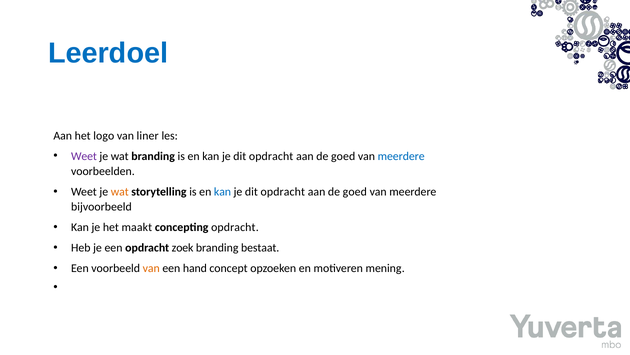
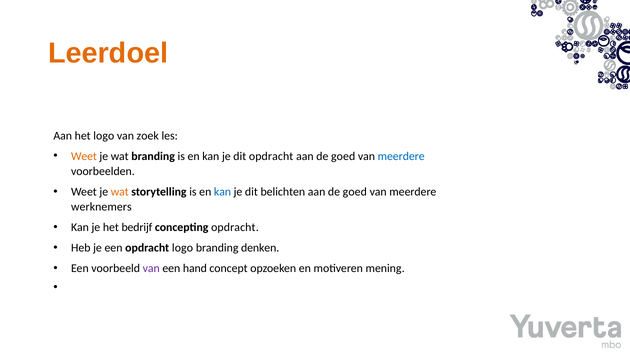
Leerdoel colour: blue -> orange (108, 53)
liner: liner -> zoek (148, 135)
Weet colour: purple -> orange (84, 156)
opdracht: opdracht -> belichten (283, 191)
bijvoorbeeld: bijvoorbeeld -> werknemers (101, 207)
maakt: maakt -> bedrijf (137, 227)
opdracht zoek: zoek -> logo (182, 247)
bestaat: bestaat -> denken (260, 247)
van colour: orange -> purple (151, 268)
